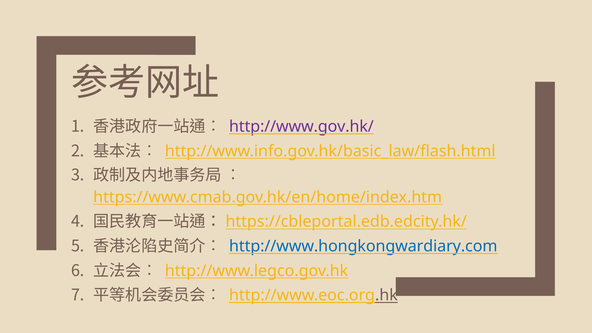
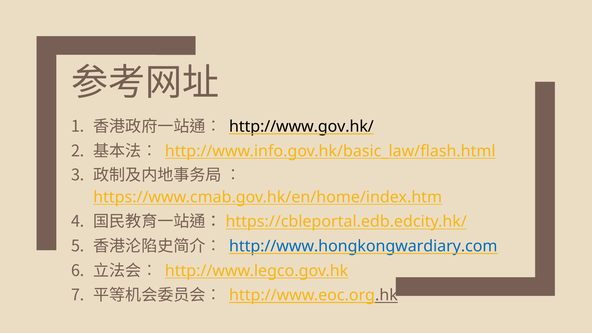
http://www.gov.hk/ colour: purple -> black (301, 127)
